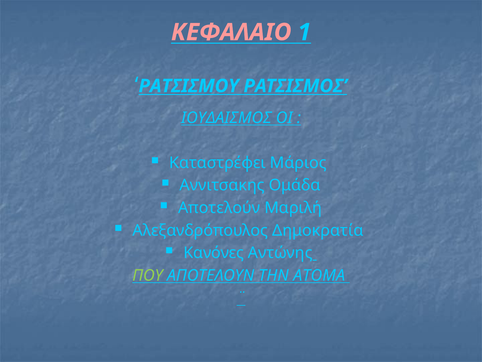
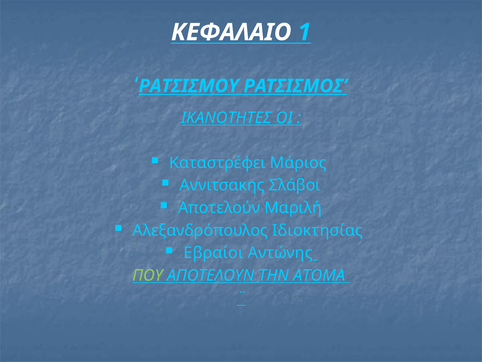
ΚΕΦΑΛΑΙΟ colour: pink -> white (231, 32)
ΙΟΥΔΑΙΣΜΟΣ: ΙΟΥΔΑΙΣΜΟΣ -> ΙΚΑΝΟΤΗΤΕΣ (226, 118)
Ομάδα: Ομάδα -> Σλάβοι (295, 185)
Δημοκρατία: Δημοκρατία -> Ιδιοκτησίας (318, 230)
Κανόνες: Κανόνες -> Εβραίοι (214, 253)
